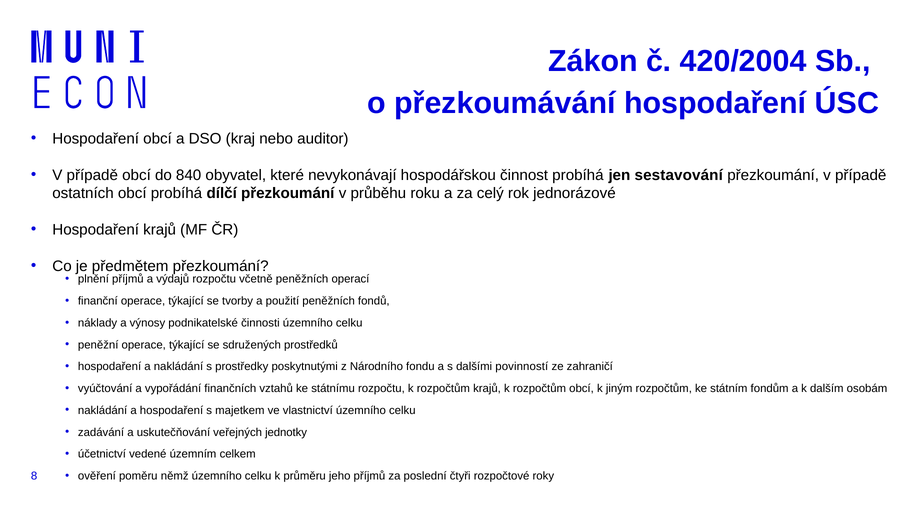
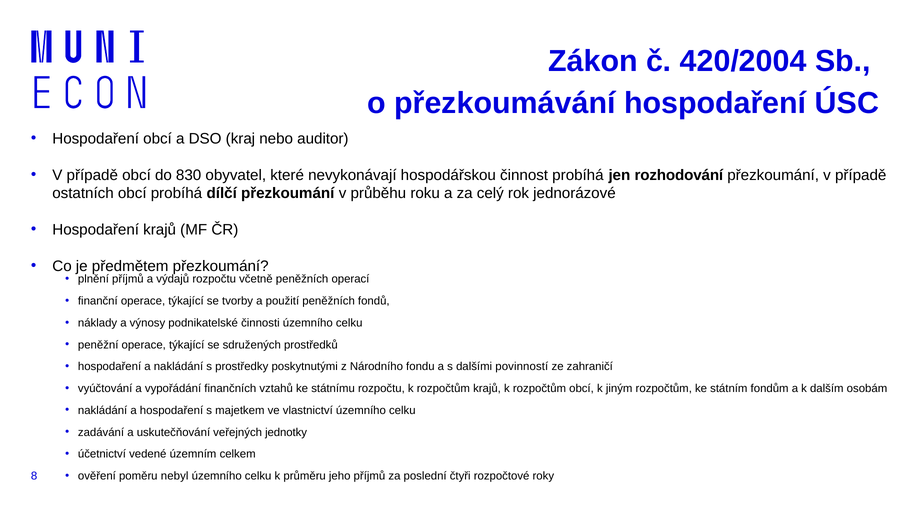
840: 840 -> 830 (189, 175)
sestavování: sestavování -> rozhodování (679, 175)
němž: němž -> nebyl (175, 476)
